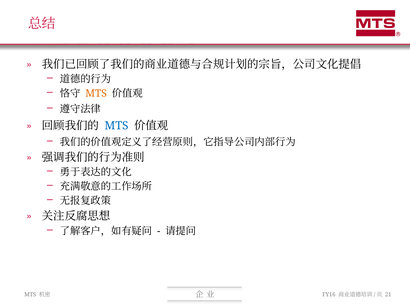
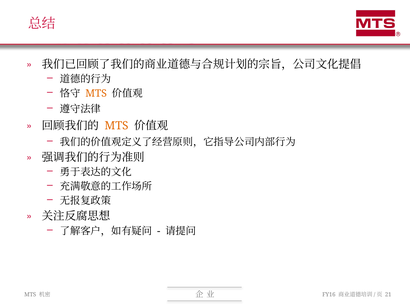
MTS colour: blue -> orange (117, 126)
